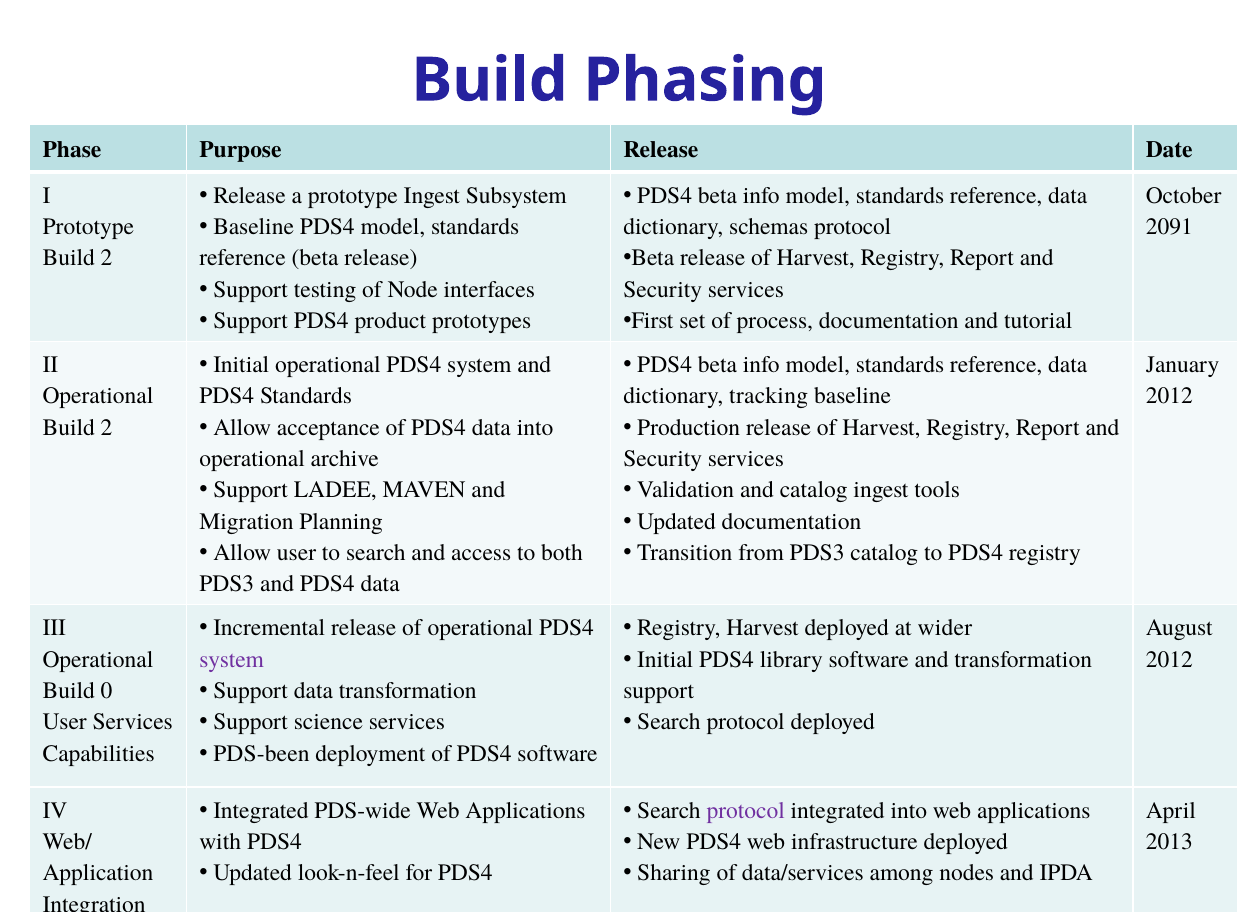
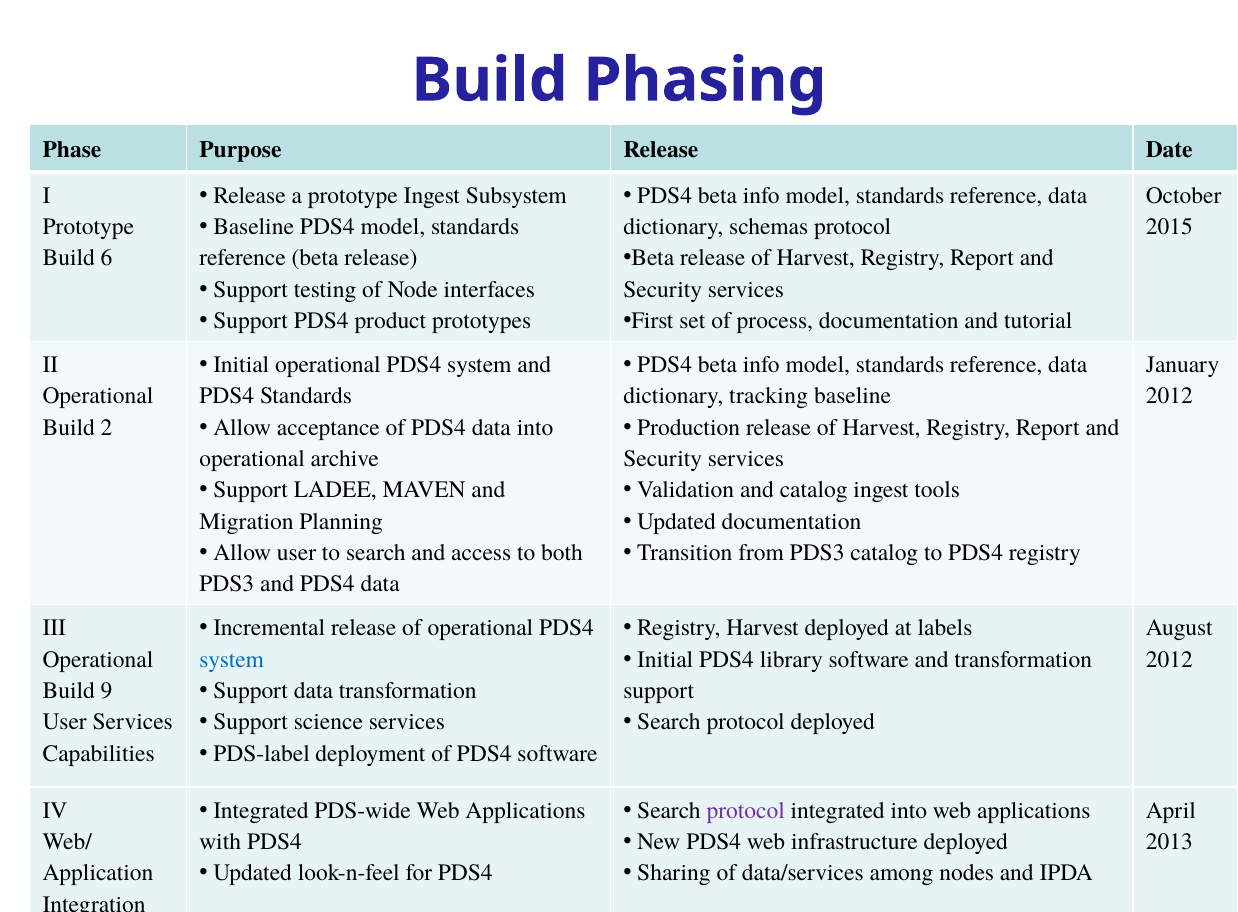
2091: 2091 -> 2015 (1169, 227)
2: 2 -> 6 (107, 258)
wider: wider -> labels (945, 628)
system colour: purple -> blue (232, 660)
0: 0 -> 9 (107, 691)
PDS-been: PDS-been -> PDS-label (262, 753)
